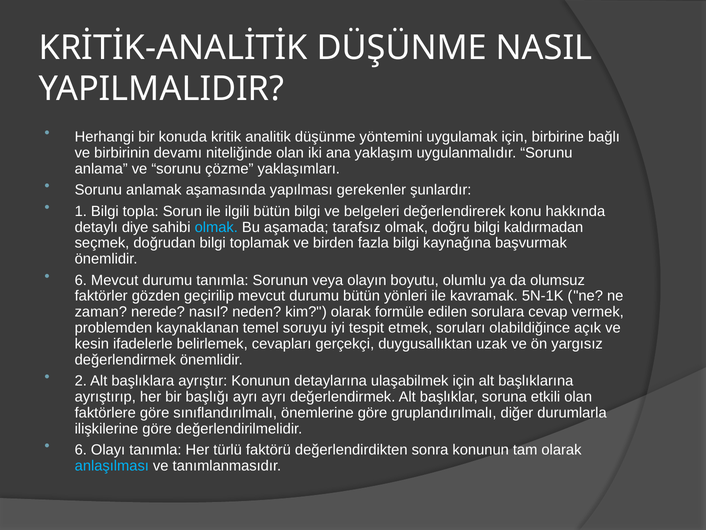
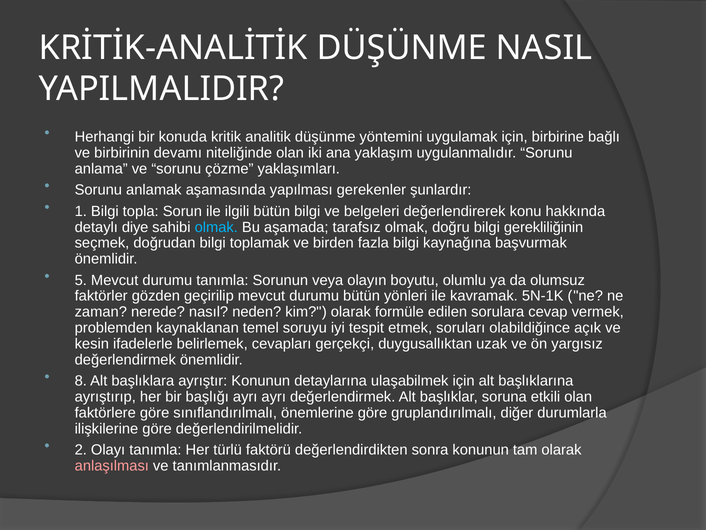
kaldırmadan: kaldırmadan -> gerekliliğinin (544, 227)
6: 6 -> 5 (81, 280)
2: 2 -> 8 (81, 381)
6: 6 -> 2 (81, 449)
anlaşılması colour: light blue -> pink (112, 465)
